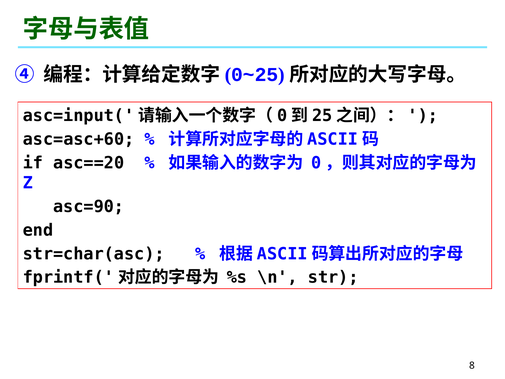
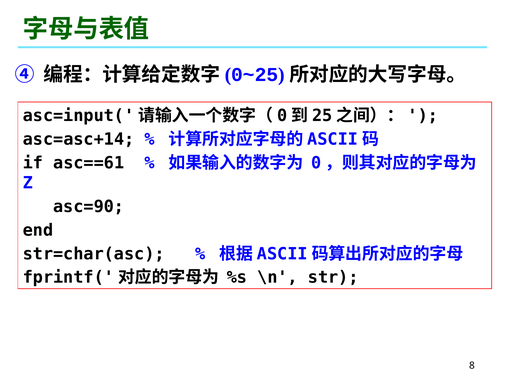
asc=asc+60: asc=asc+60 -> asc=asc+14 (79, 139)
asc==20: asc==20 -> asc==61 (89, 163)
